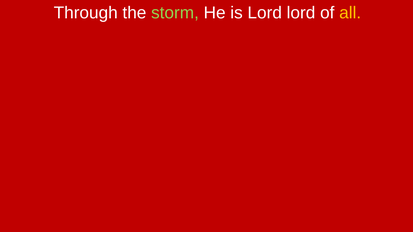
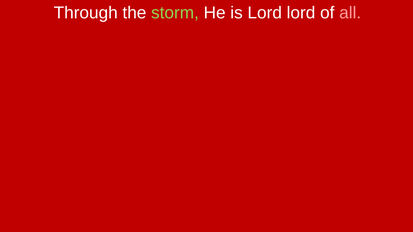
all colour: yellow -> pink (350, 13)
